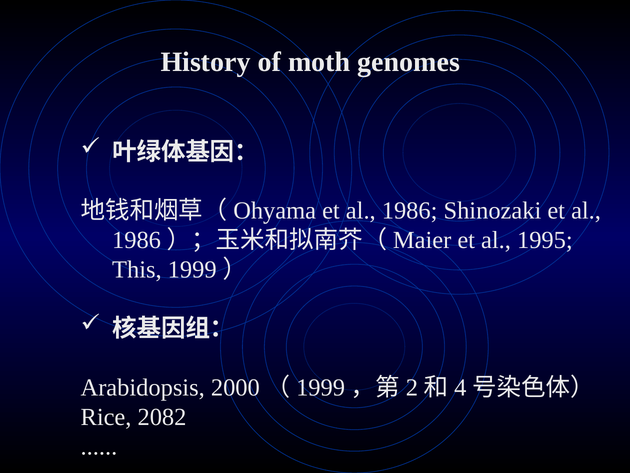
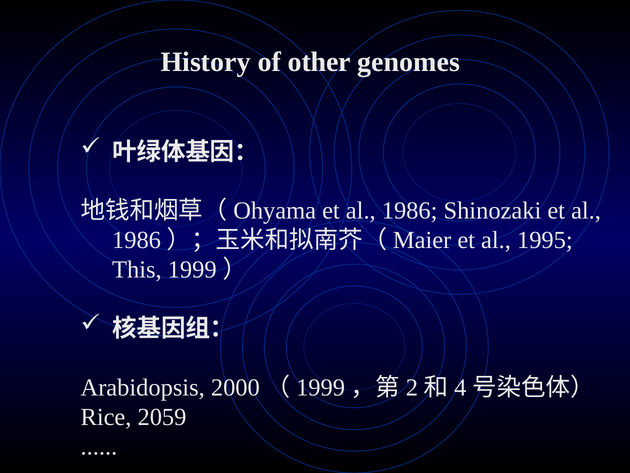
moth: moth -> other (319, 62)
2082: 2082 -> 2059 (162, 417)
